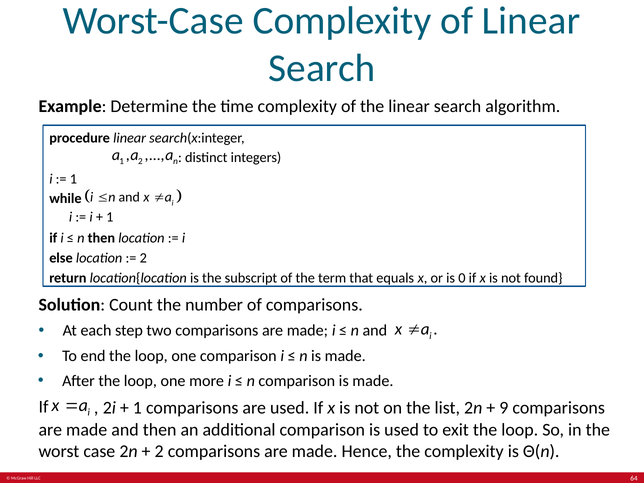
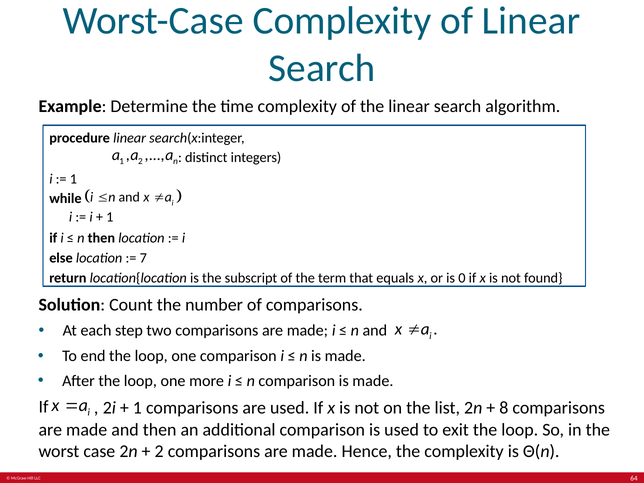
2: 2 -> 7 (143, 258)
9: 9 -> 8 (504, 408)
